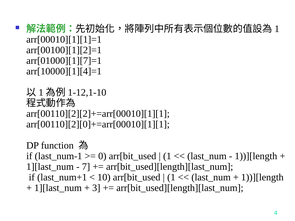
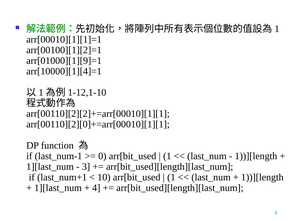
arr[01000][1][7]=1: arr[01000][1][7]=1 -> arr[01000][1][9]=1 (64, 61)
7: 7 -> 3 (86, 167)
3: 3 -> 4 (96, 188)
